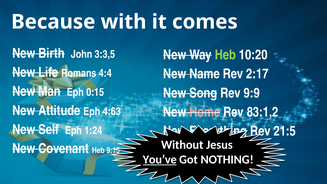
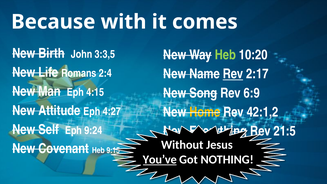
4:4: 4:4 -> 2:4 (105, 73)
Rev underline: none -> present (233, 74)
0:15: 0:15 -> 4:15 (95, 92)
9:9: 9:9 -> 6:9 (252, 93)
4:63: 4:63 -> 4:27 (112, 111)
Home colour: pink -> yellow (205, 112)
83:1,2: 83:1,2 -> 42:1,2 (263, 112)
1:24: 1:24 -> 9:24 (93, 130)
